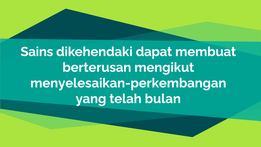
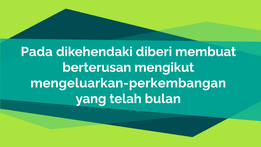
Sains: Sains -> Pada (37, 52)
dapat: dapat -> diberi (154, 52)
menyelesaikan-perkembangan: menyelesaikan-perkembangan -> mengeluarkan-perkembangan (128, 83)
